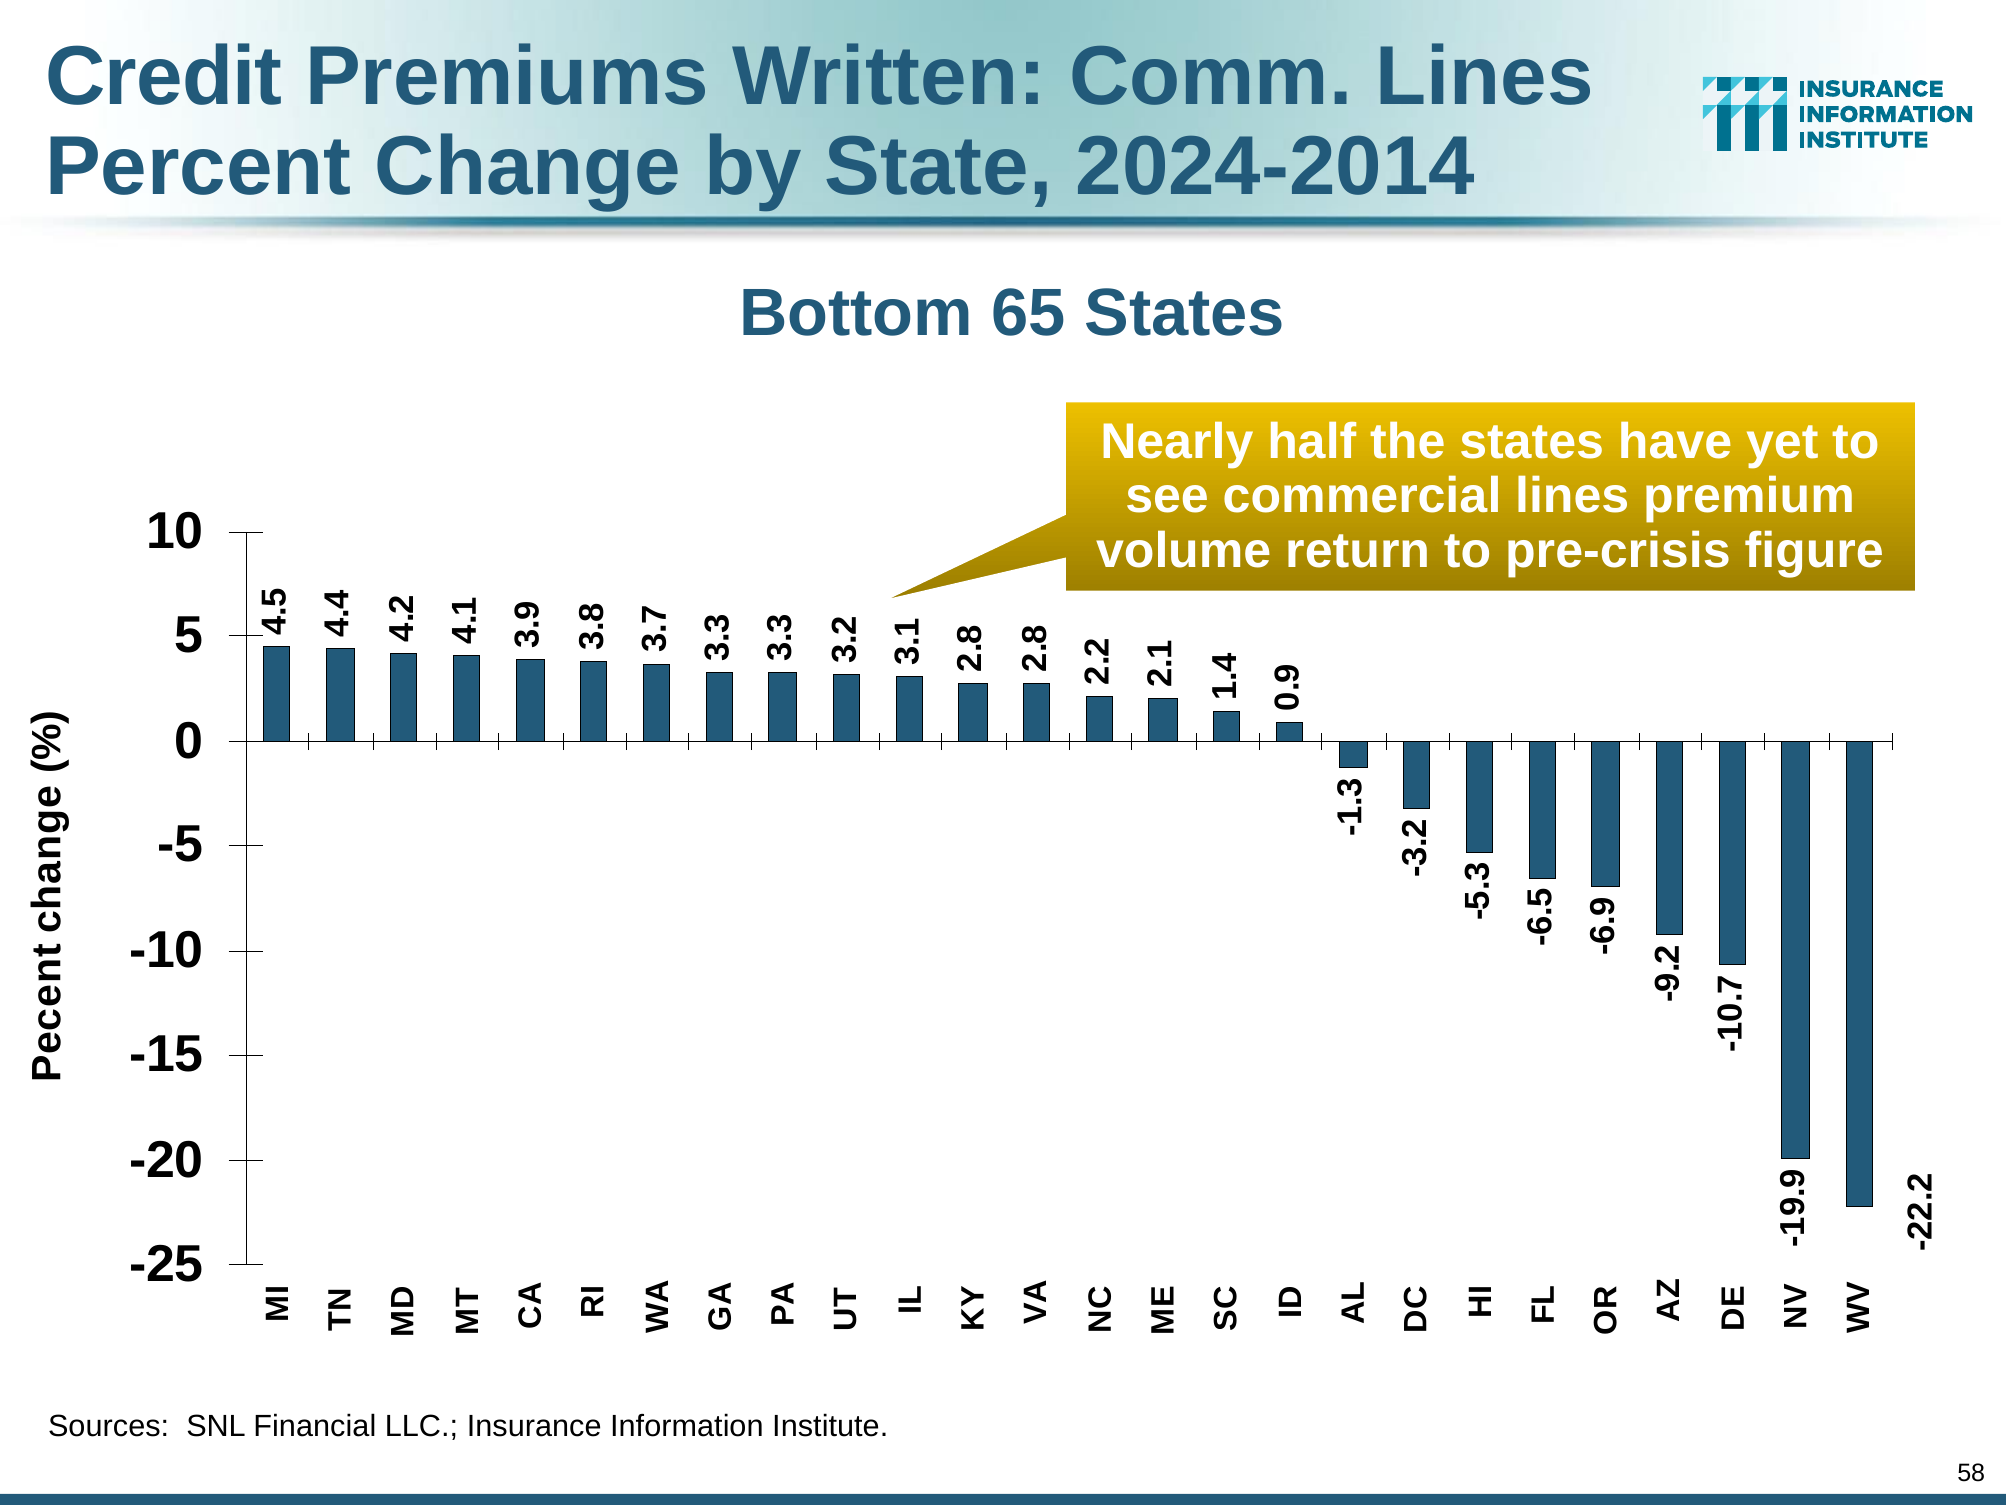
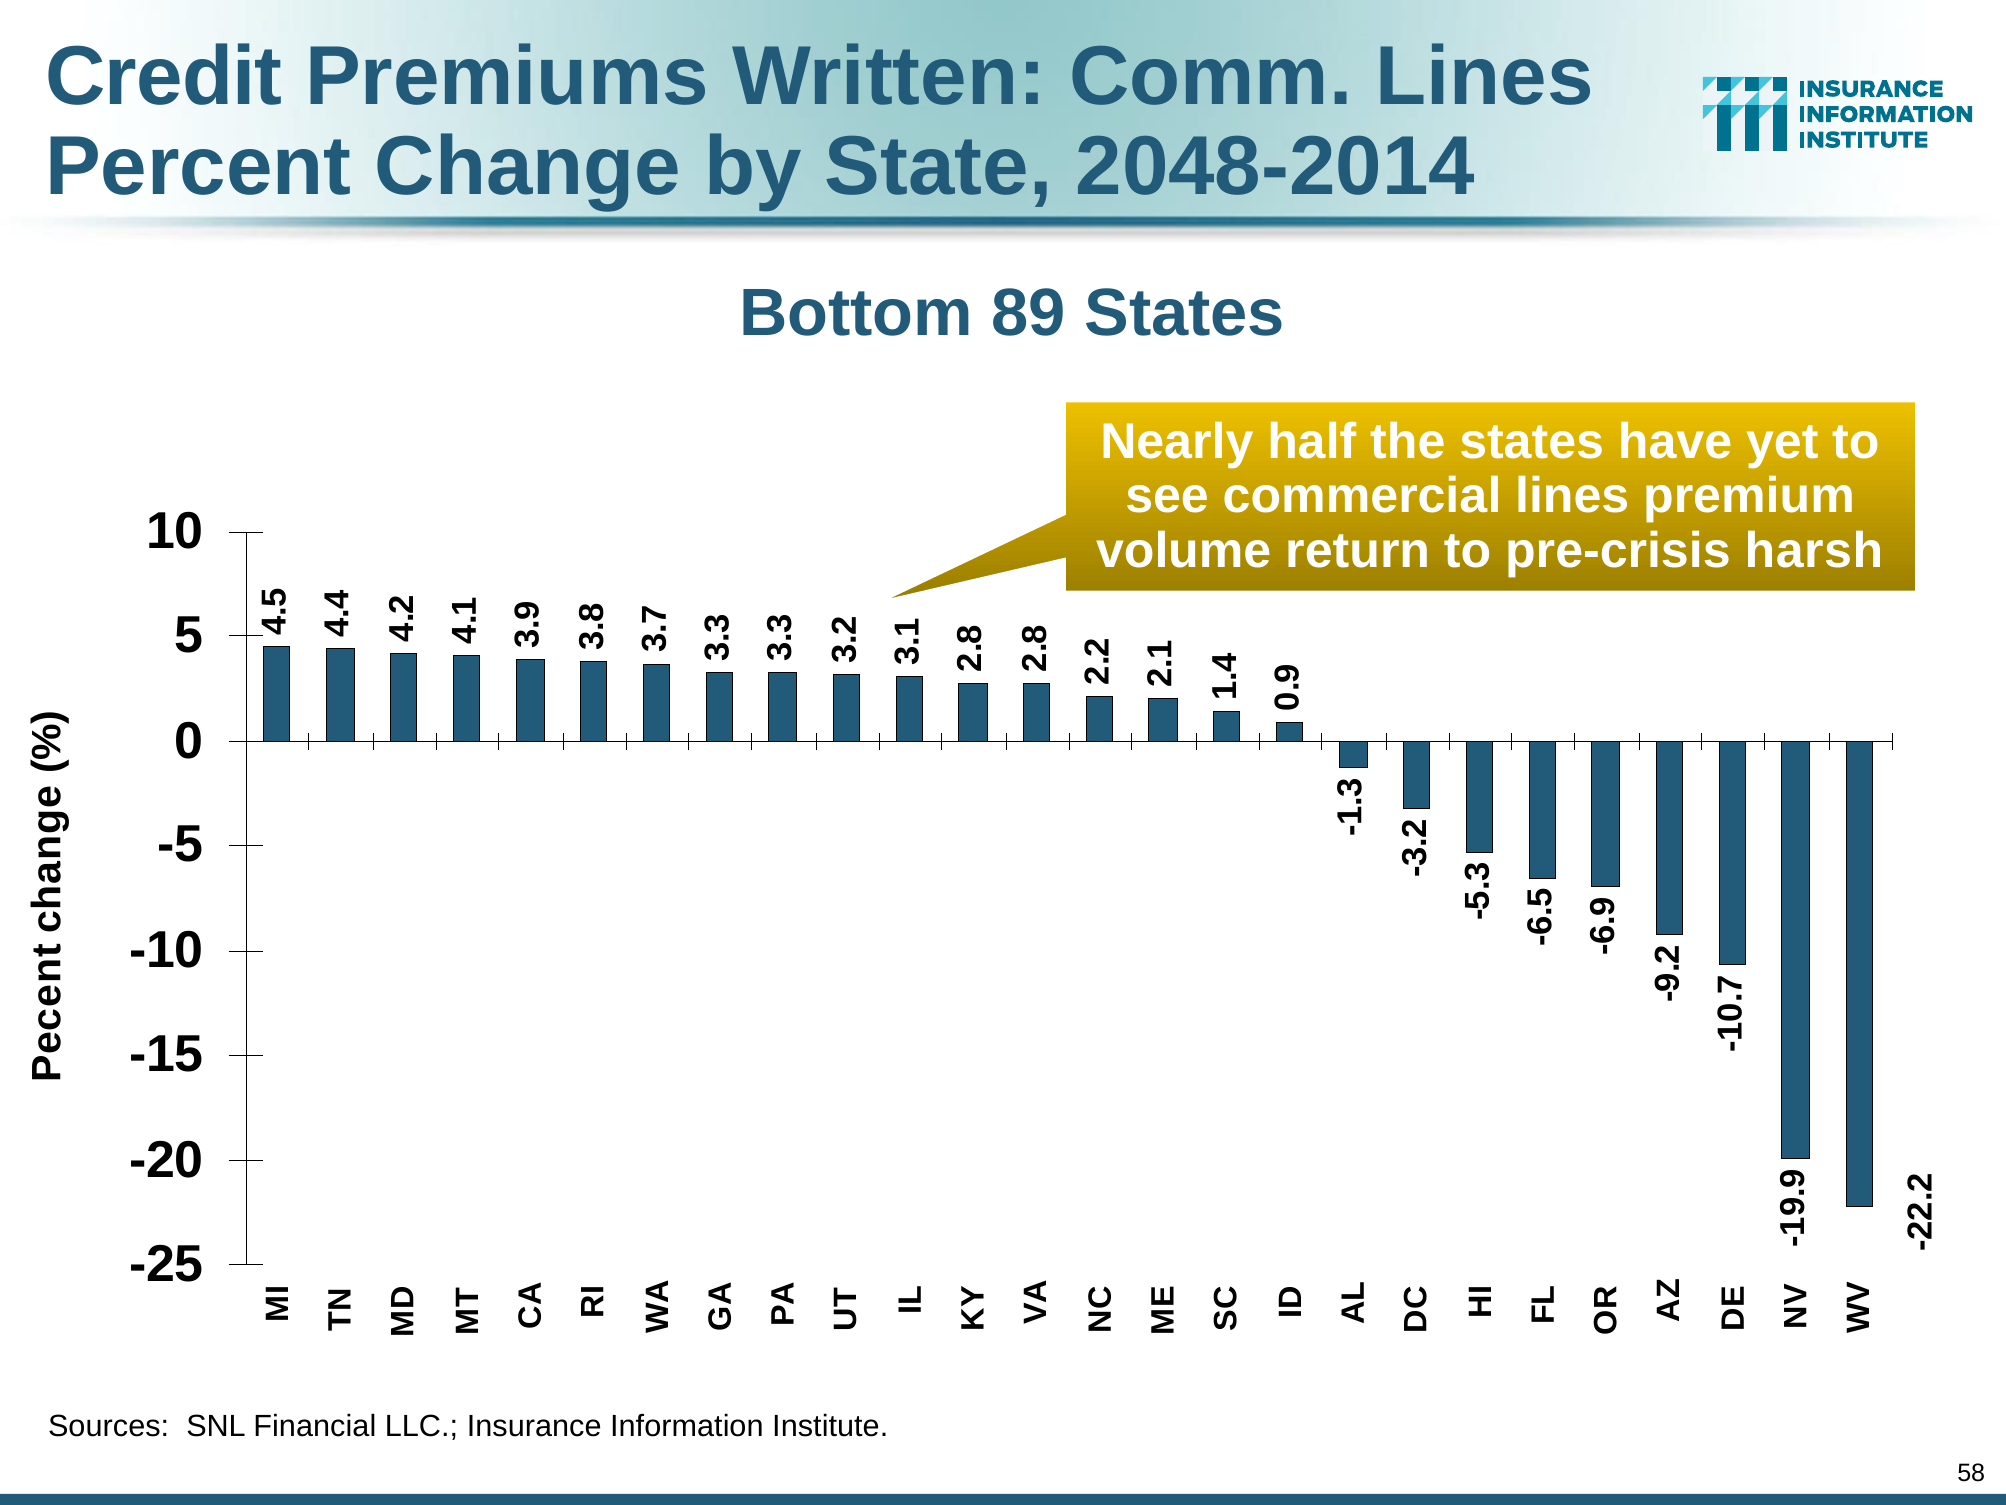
2024-2014: 2024-2014 -> 2048-2014 (1275, 167)
65: 65 -> 89 (1029, 314)
figure: figure -> harsh (1814, 550)
